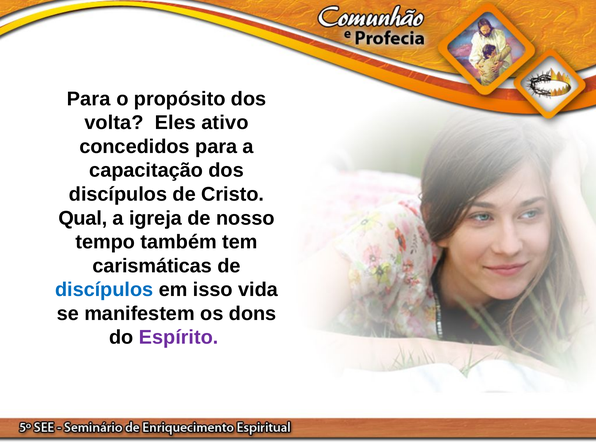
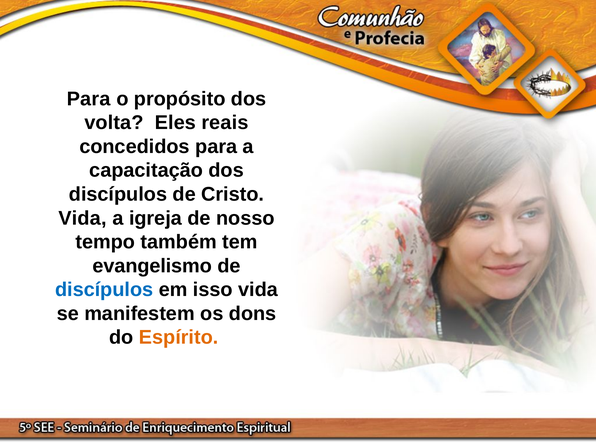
ativo: ativo -> reais (225, 123)
Qual: Qual -> Vida (83, 218)
carismáticas: carismáticas -> evangelismo (152, 266)
Espírito colour: purple -> orange (179, 337)
